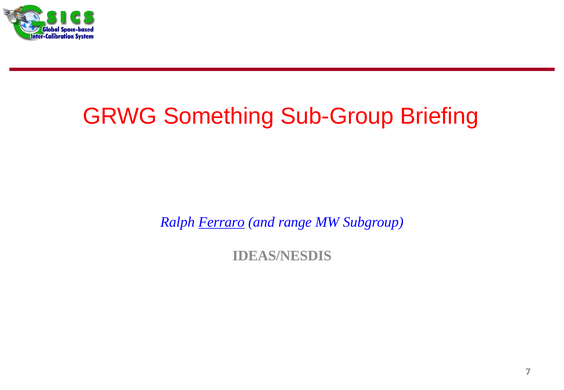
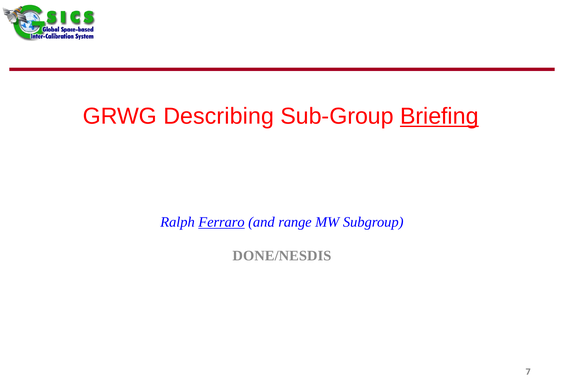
Something: Something -> Describing (219, 116)
Briefing underline: none -> present (439, 116)
IDEAS/NESDIS: IDEAS/NESDIS -> DONE/NESDIS (282, 256)
